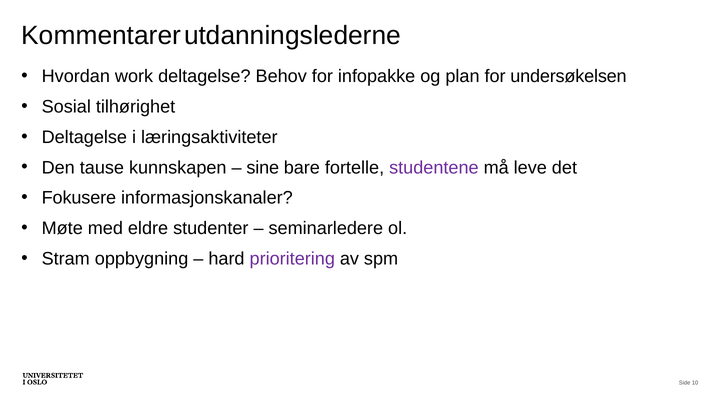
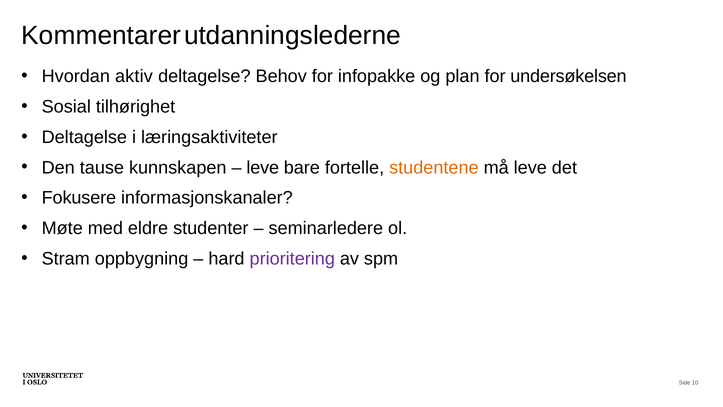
work: work -> aktiv (134, 76)
sine: sine -> leve (263, 167)
studentene colour: purple -> orange (434, 167)
